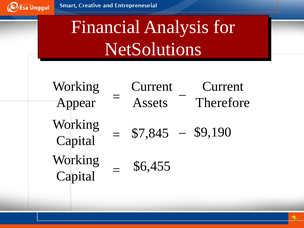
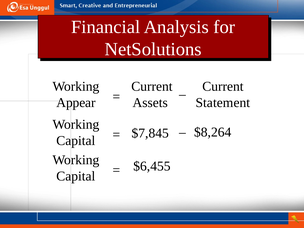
Therefore: Therefore -> Statement (223, 103)
$9,190: $9,190 -> $8,264 (213, 132)
